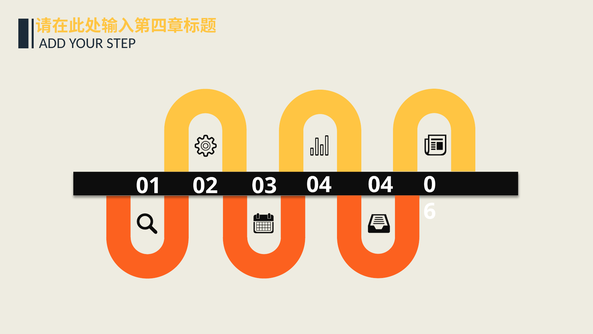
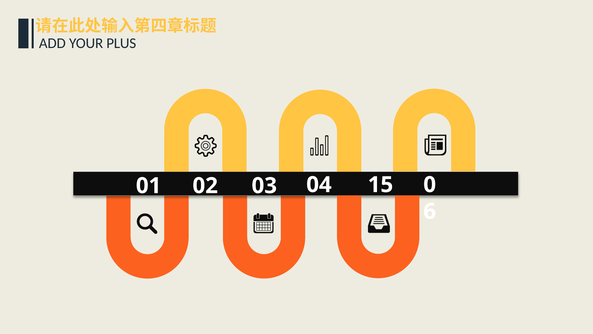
STEP: STEP -> PLUS (121, 43)
02 04: 04 -> 15 (380, 184)
